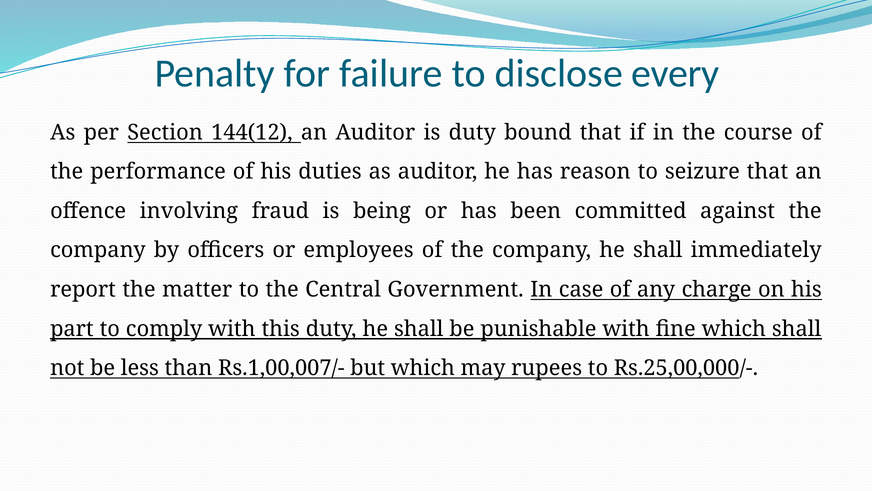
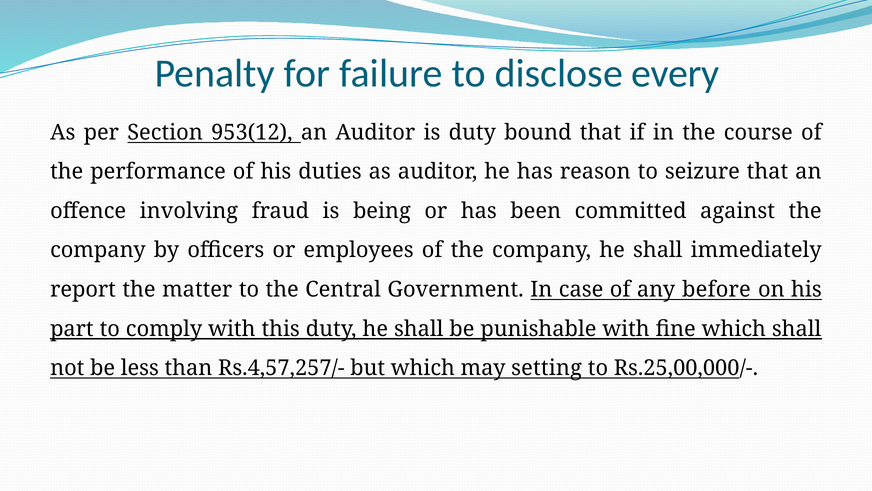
144(12: 144(12 -> 953(12 (252, 132)
charge: charge -> before (716, 289)
Rs.1,00,007/-: Rs.1,00,007/- -> Rs.4,57,257/- (281, 368)
rupees: rupees -> setting (547, 368)
